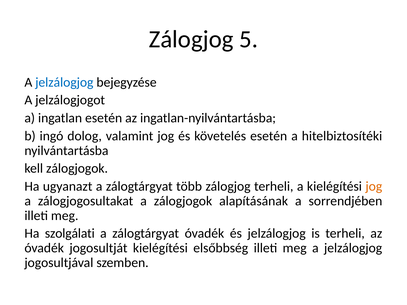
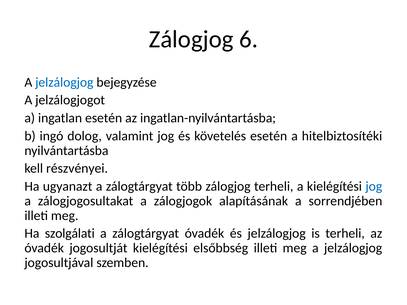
5: 5 -> 6 (249, 39)
kell zálogjogok: zálogjogok -> részvényei (77, 169)
jog colour: orange -> blue (374, 186)
